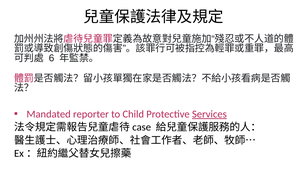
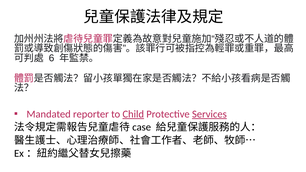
Child underline: none -> present (133, 114)
